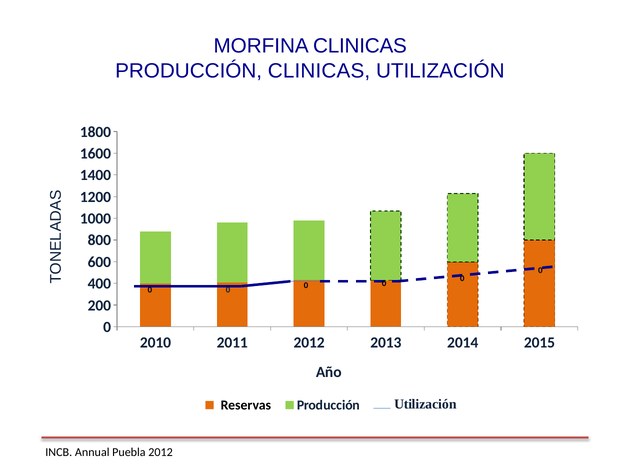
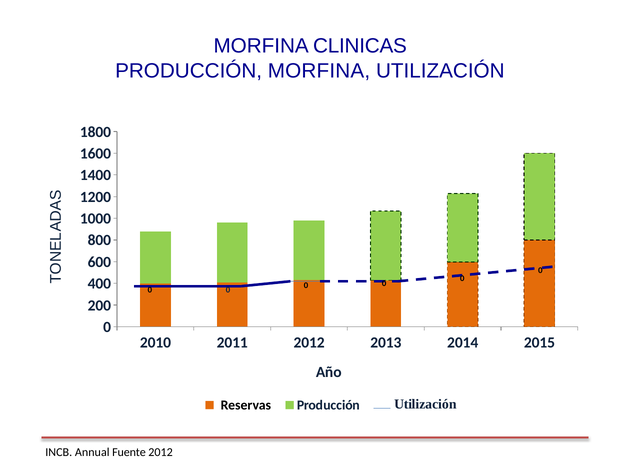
PRODUCCIÓN CLINICAS: CLINICAS -> MORFINA (319, 71)
Puebla: Puebla -> Fuente (129, 452)
